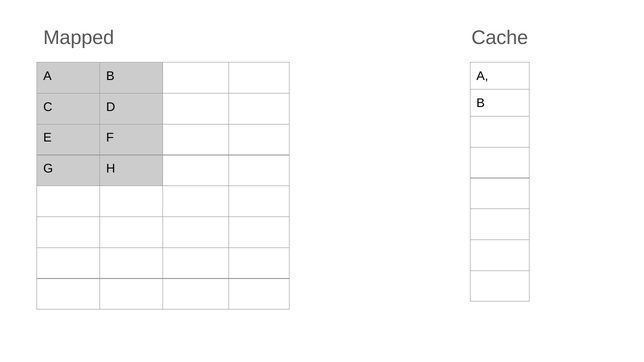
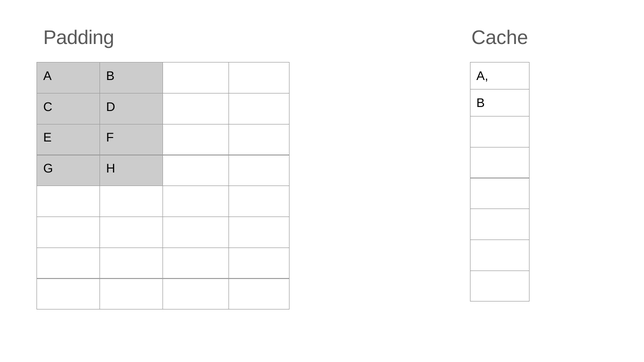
Mapped: Mapped -> Padding (79, 38)
